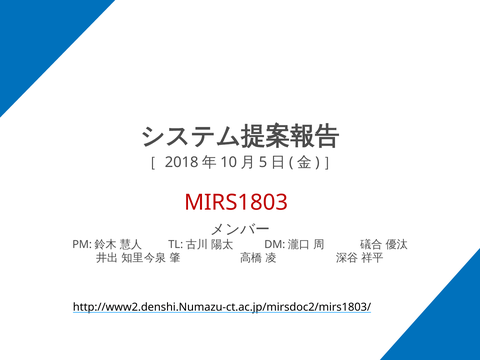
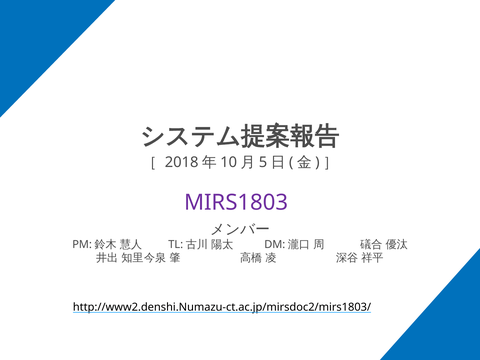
MIRS1803 colour: red -> purple (236, 202)
